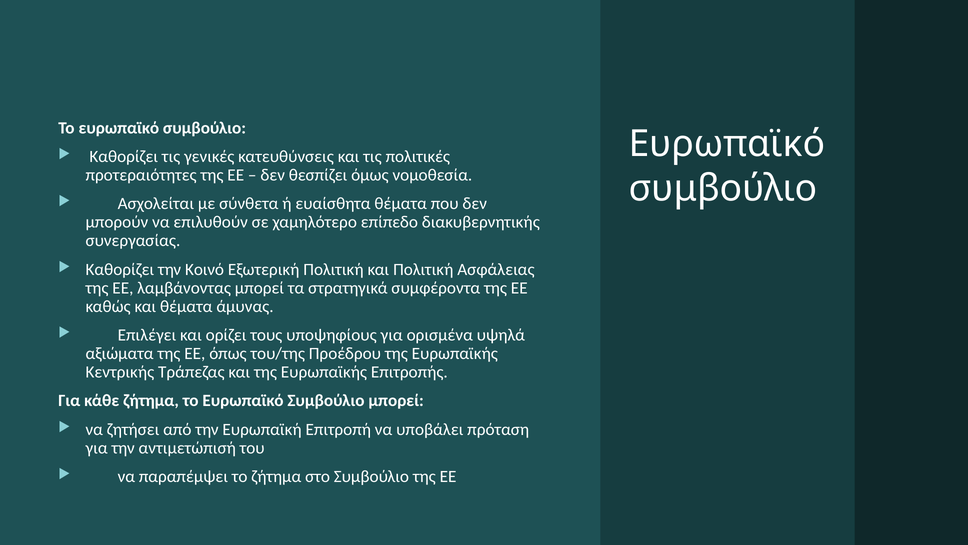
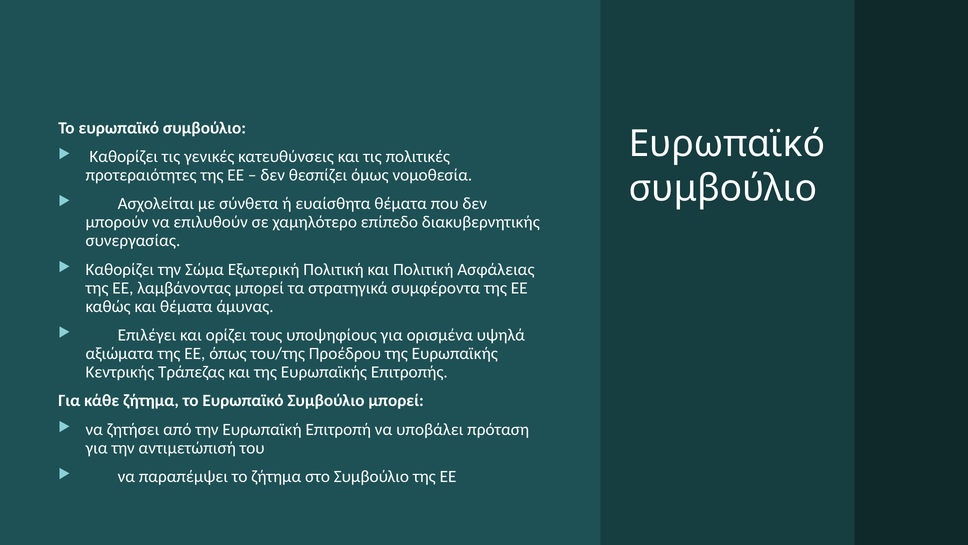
Κοινό: Κοινό -> Σώμα (205, 269)
